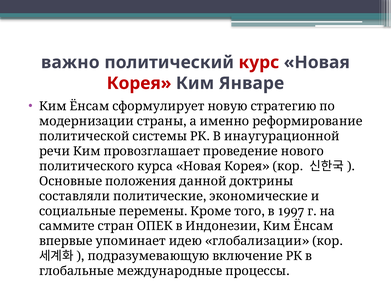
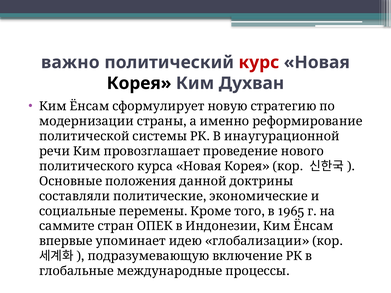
Корея colour: red -> black (139, 83)
Январе: Январе -> Духван (251, 83)
1997: 1997 -> 1965 (291, 211)
